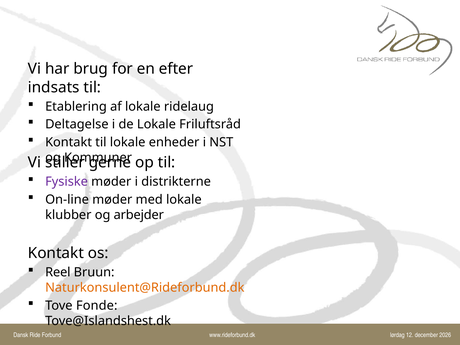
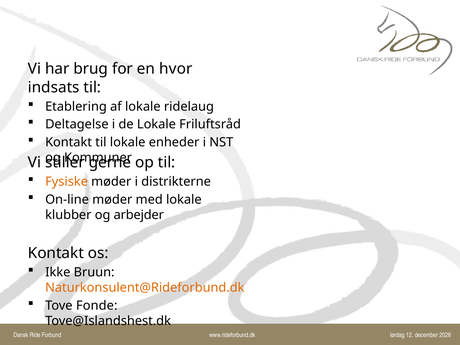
efter: efter -> hvor (176, 69)
Fysiske colour: purple -> orange (67, 182)
Reel: Reel -> Ikke (58, 272)
